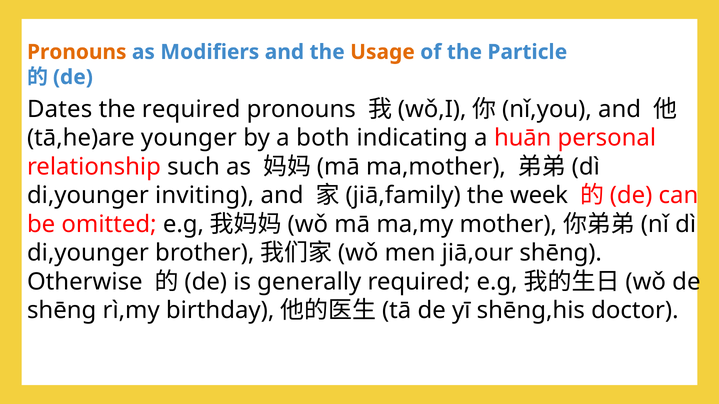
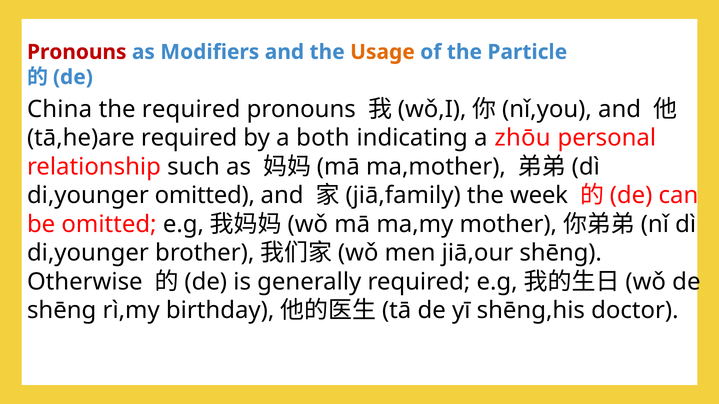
Pronouns colour: orange -> red (77, 52)
Dates: Dates -> China (60, 109)
younger: younger -> required (189, 138)
huān: huān -> zhōu (523, 138)
di,younger inviting: inviting -> omitted (205, 196)
